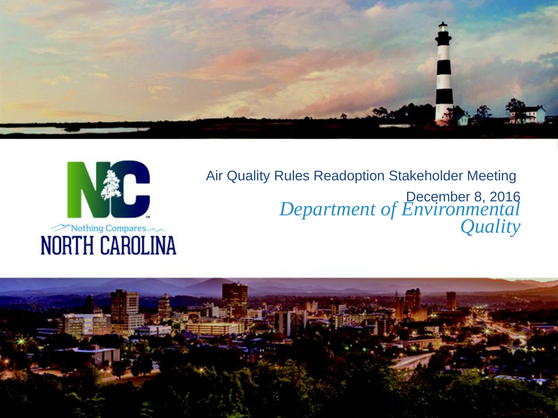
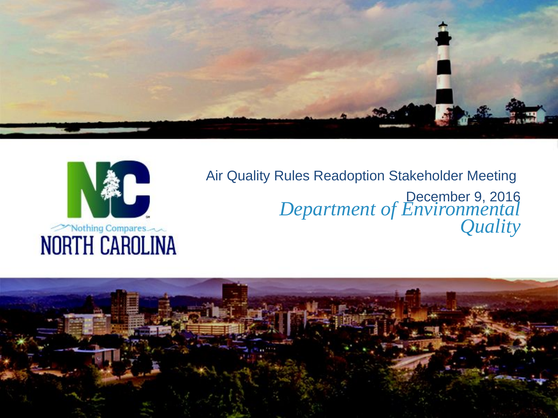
8: 8 -> 9 (480, 197)
